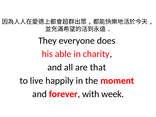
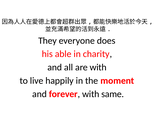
are that: that -> with (98, 67)
week: week -> same (113, 94)
